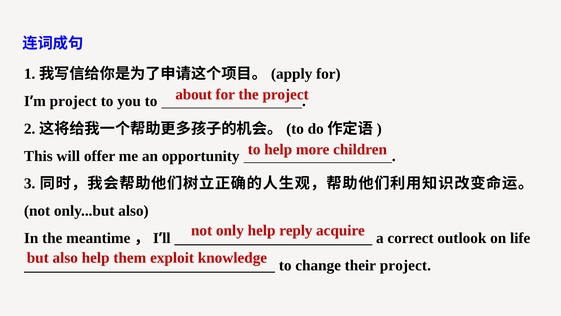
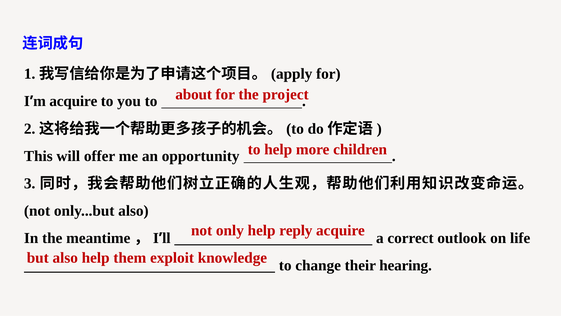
project: project -> acquire (73, 101)
their project: project -> hearing (406, 265)
